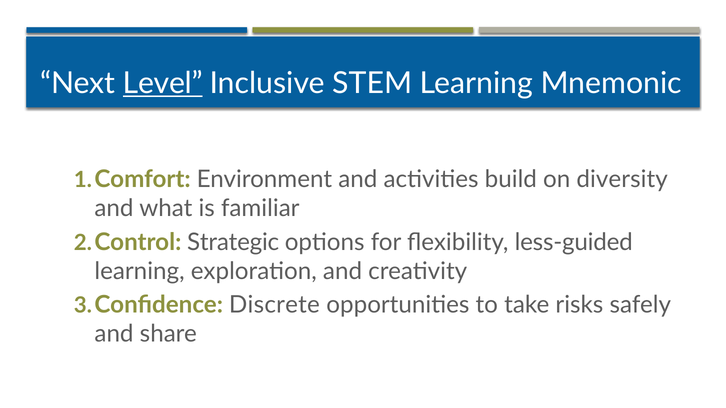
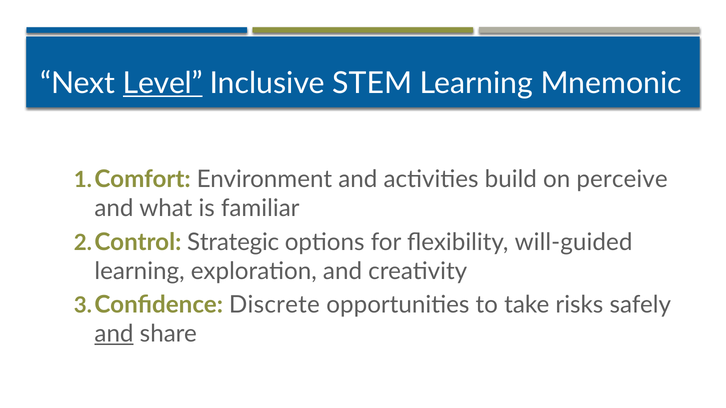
diversity: diversity -> perceive (622, 180)
less-guided: less-guided -> will-guided (574, 242)
and underline: none -> present (114, 334)
